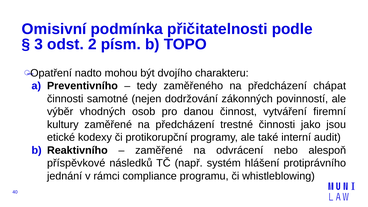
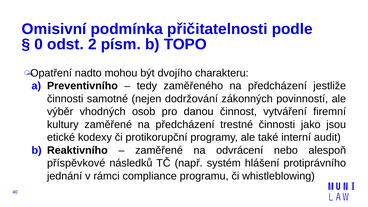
3: 3 -> 0 (39, 44)
chápat: chápat -> jestliže (330, 86)
